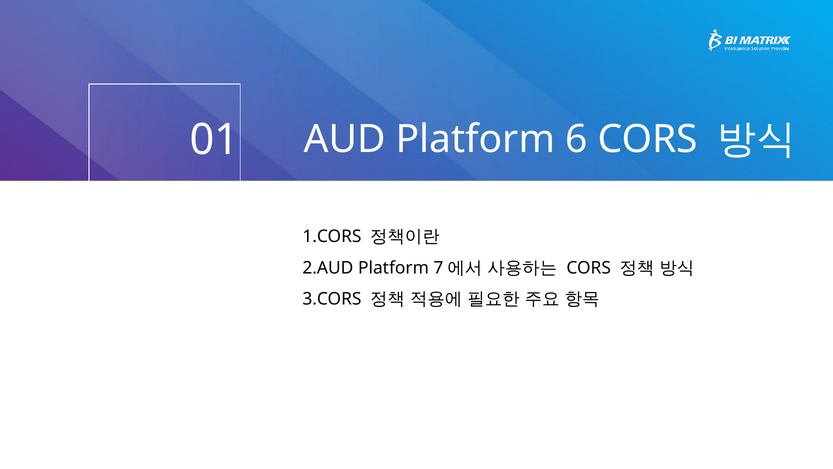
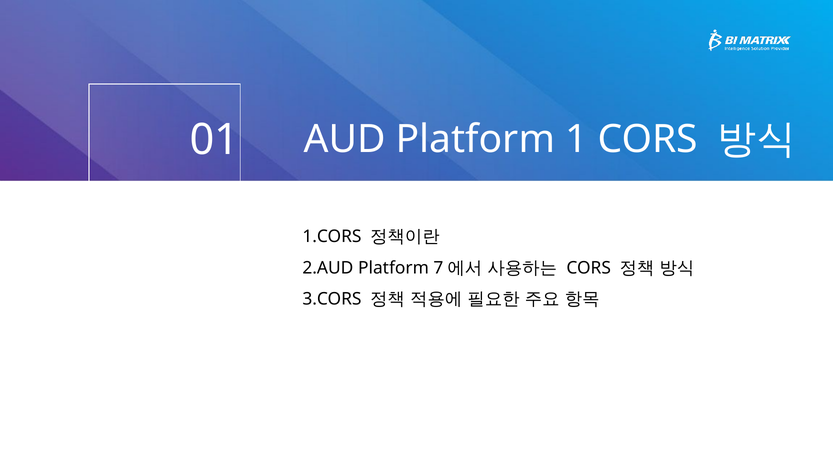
6: 6 -> 1 (576, 139)
